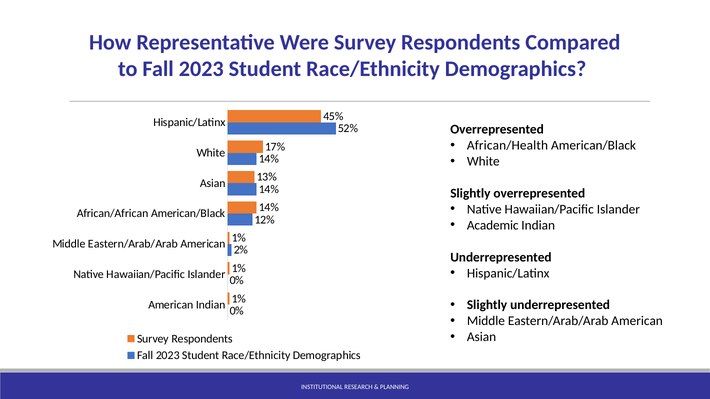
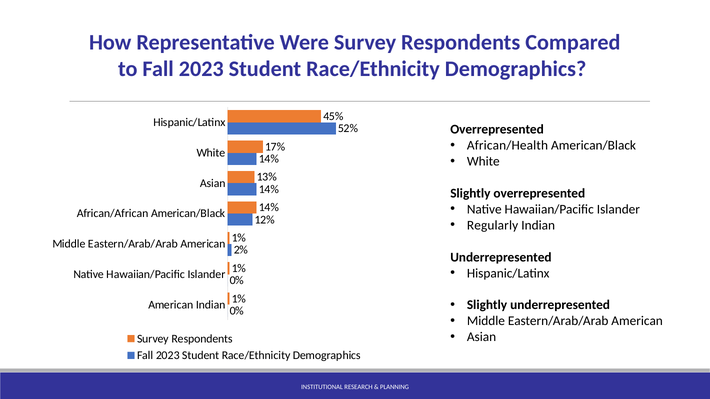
Academic: Academic -> Regularly (493, 225)
